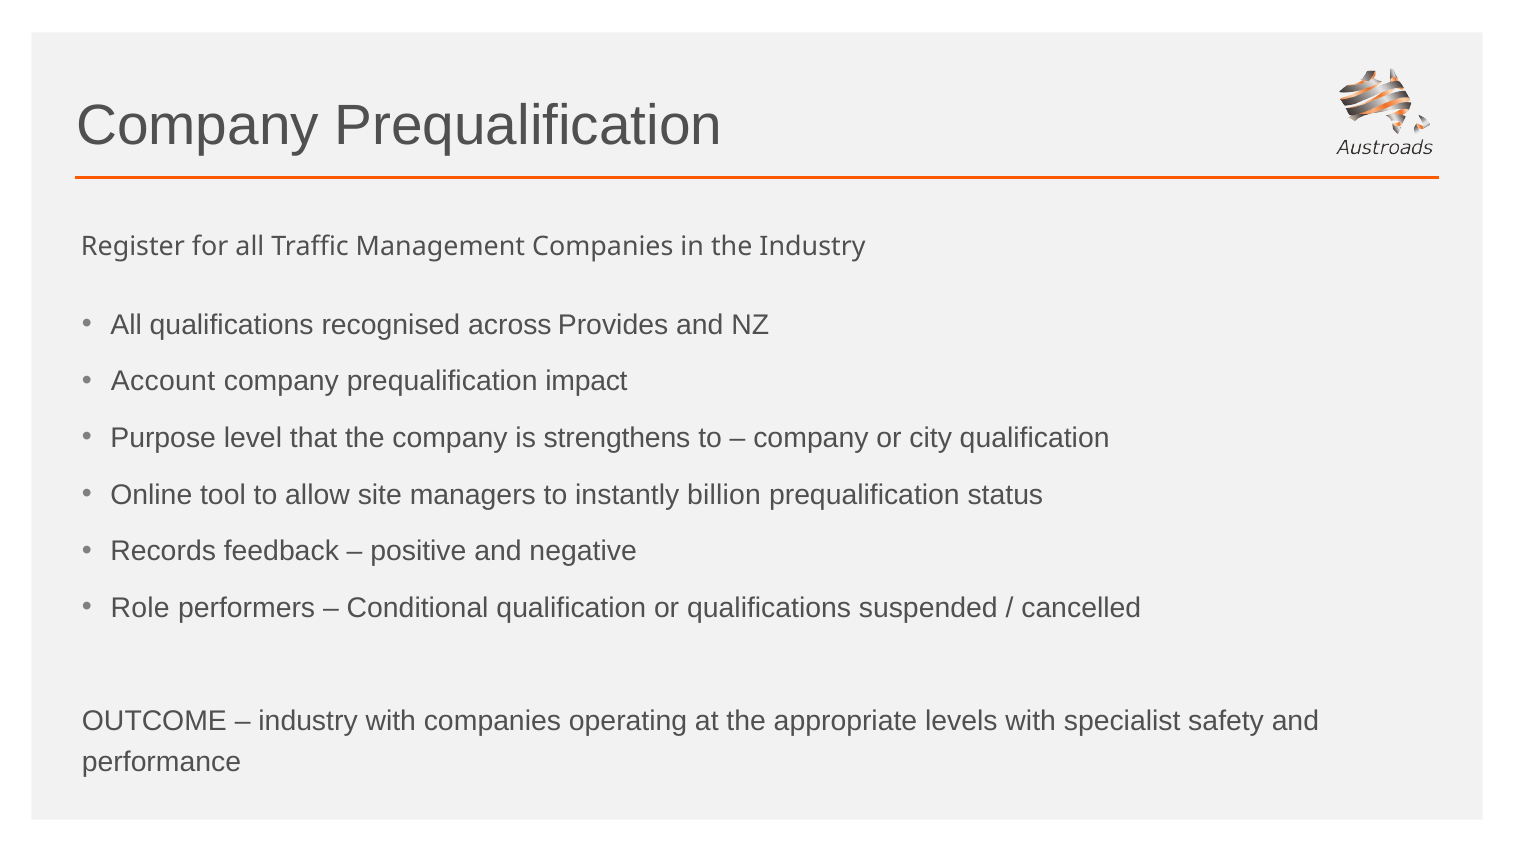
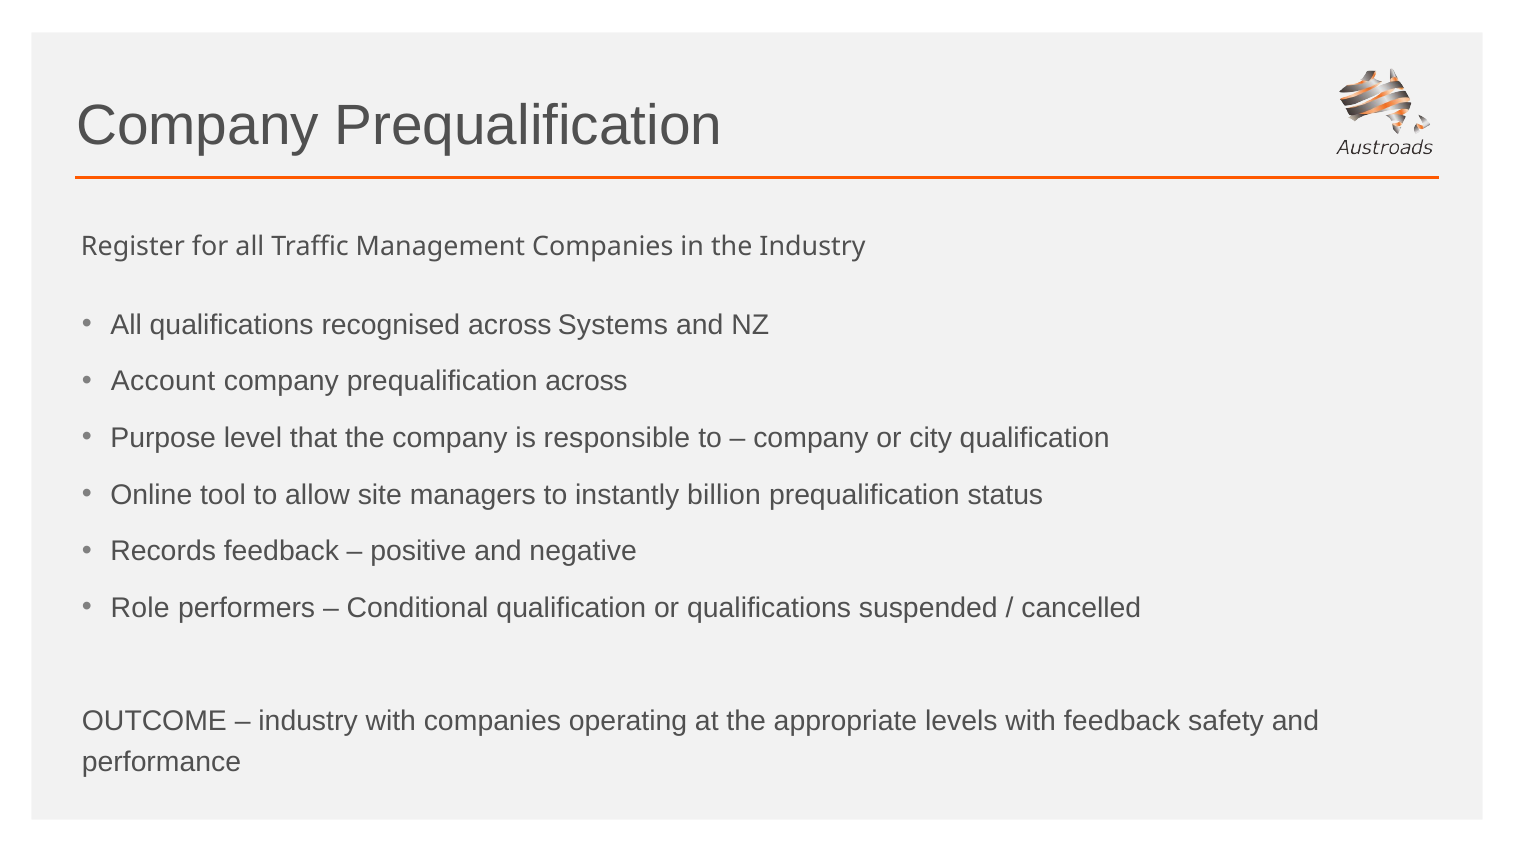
Provides: Provides -> Systems (613, 325)
prequalification impact: impact -> across (587, 381)
strengthens: strengthens -> responsible (617, 438)
with specialist: specialist -> feedback (1122, 721)
